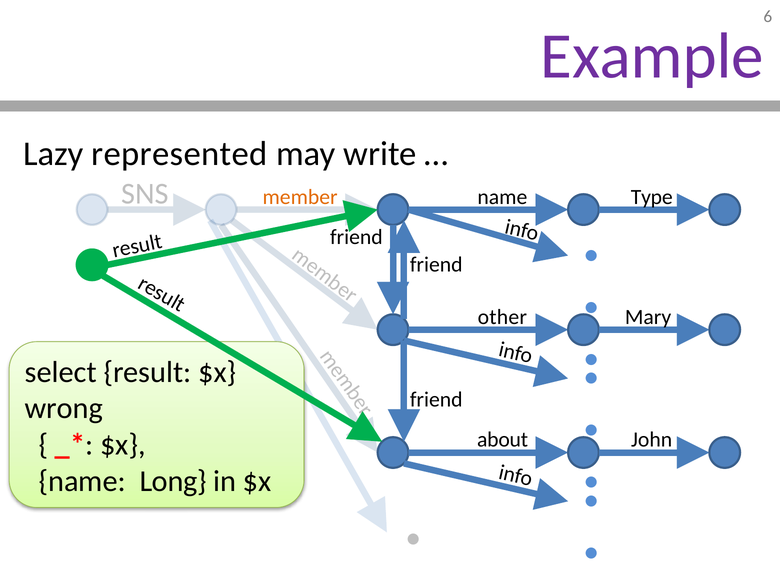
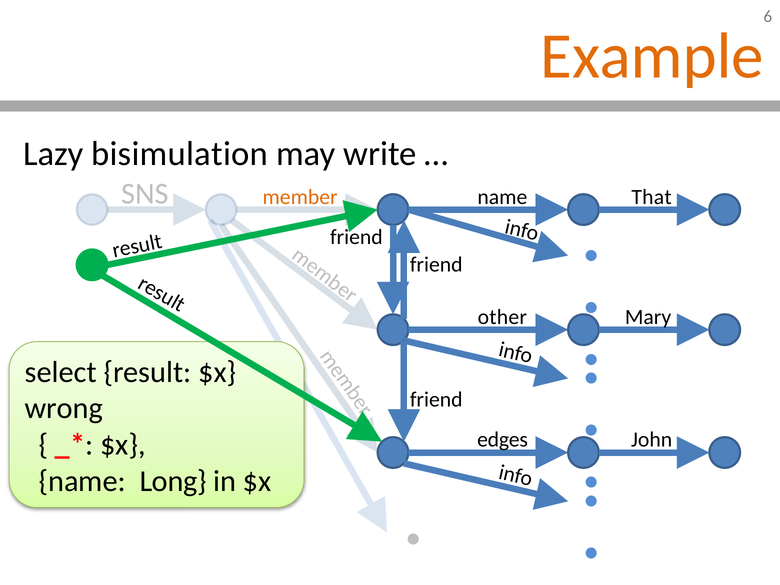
Example colour: purple -> orange (652, 56)
represented: represented -> bisimulation (180, 154)
Type: Type -> That (652, 197)
about: about -> edges (503, 440)
